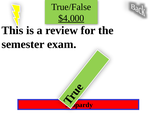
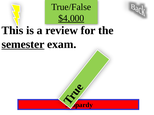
semester underline: none -> present (23, 44)
